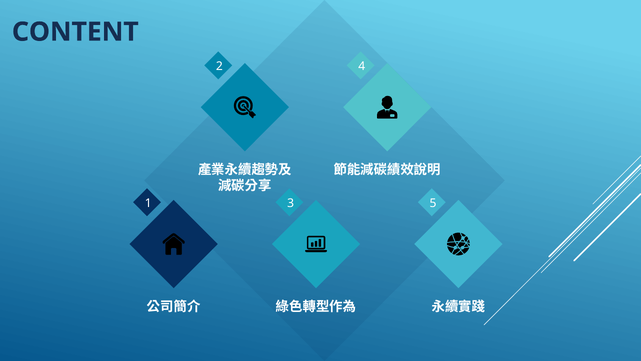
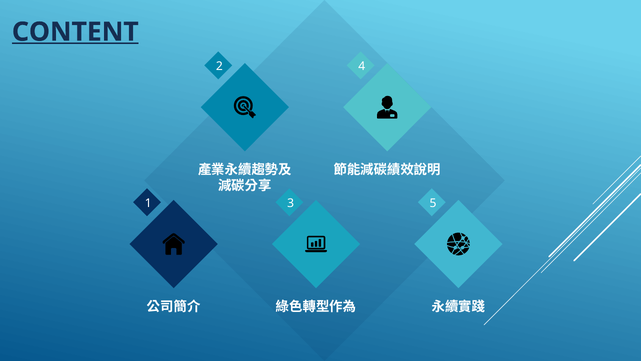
CONTENT underline: none -> present (75, 32)
